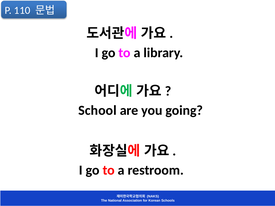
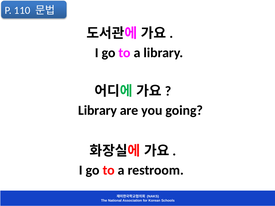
School: School -> Library (98, 111)
